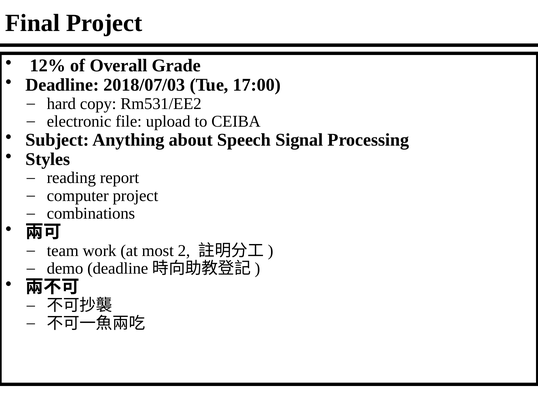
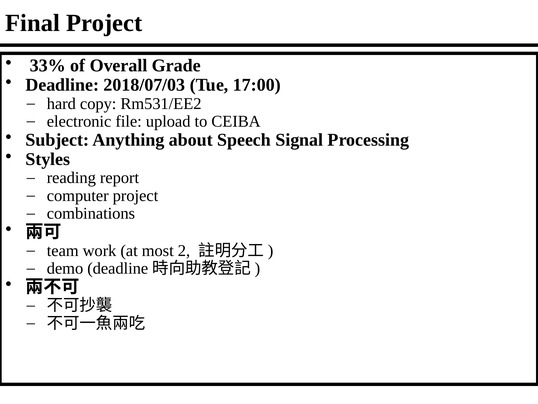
12%: 12% -> 33% (48, 66)
